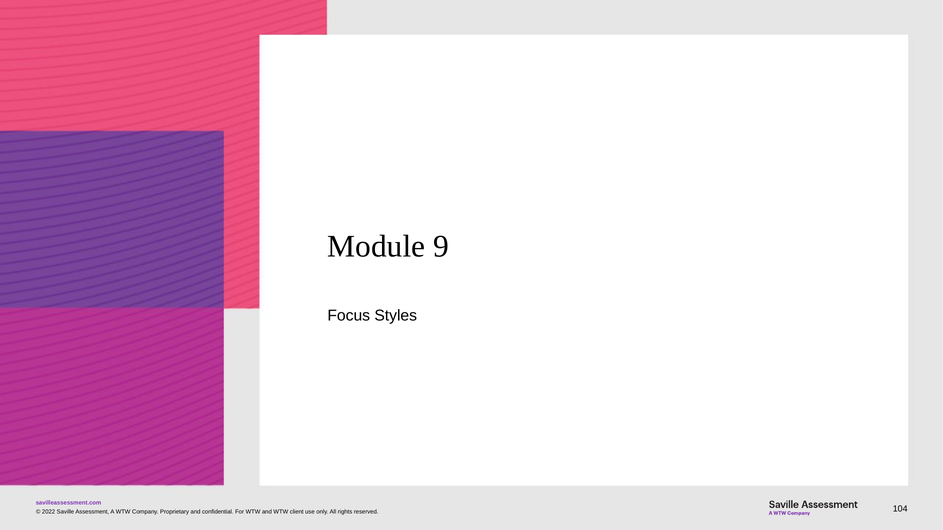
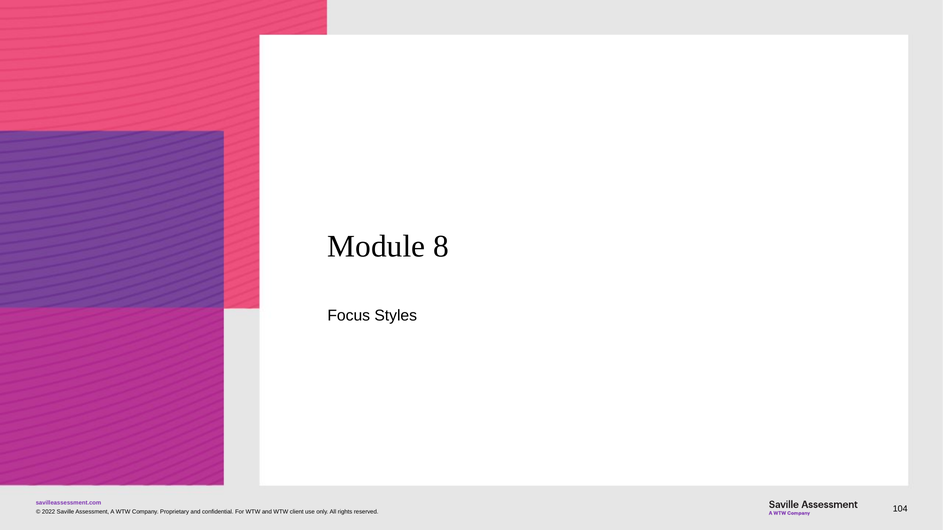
9: 9 -> 8 (441, 246)
